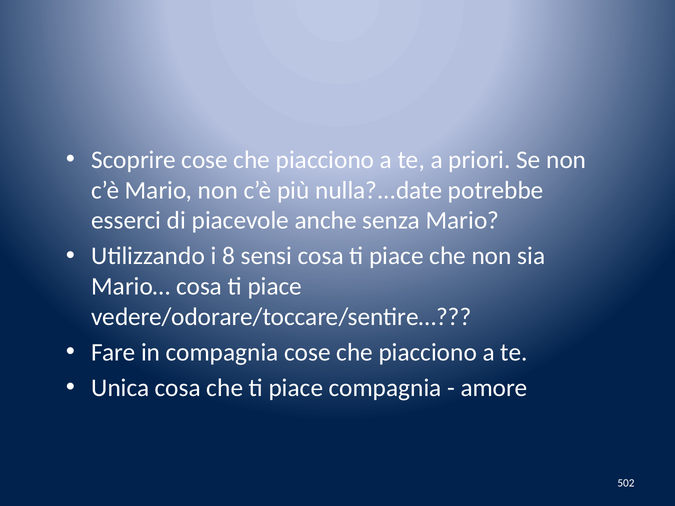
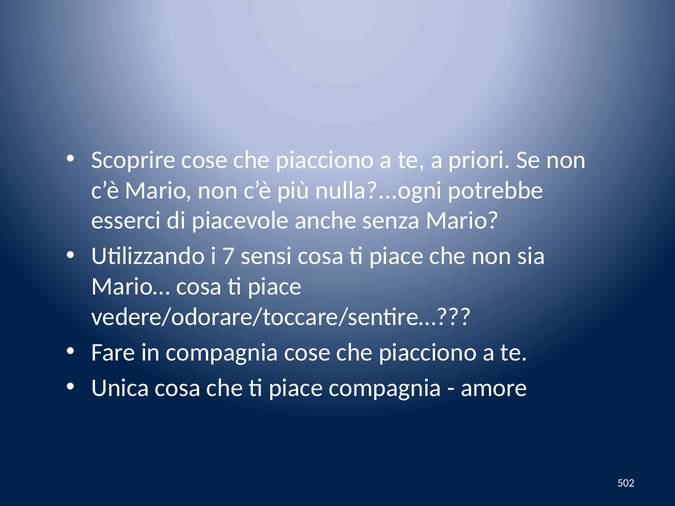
nulla?...date: nulla?...date -> nulla?...ogni (379, 190)
8: 8 -> 7 (228, 256)
